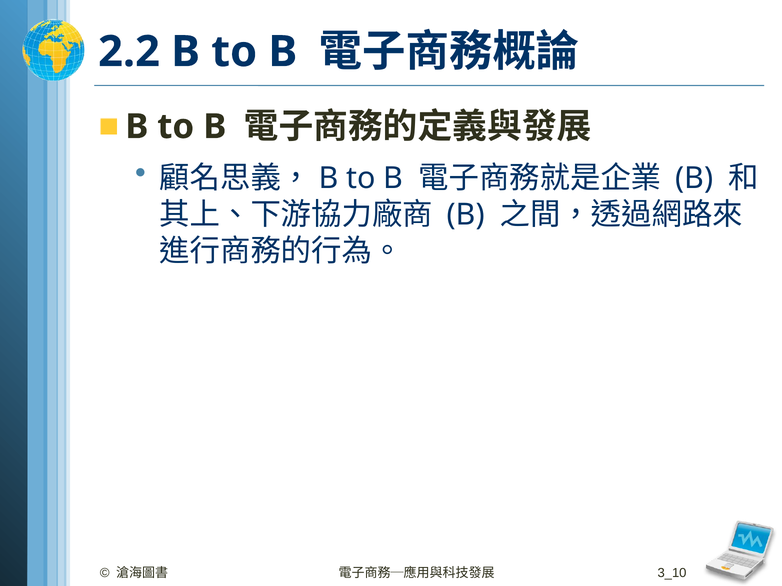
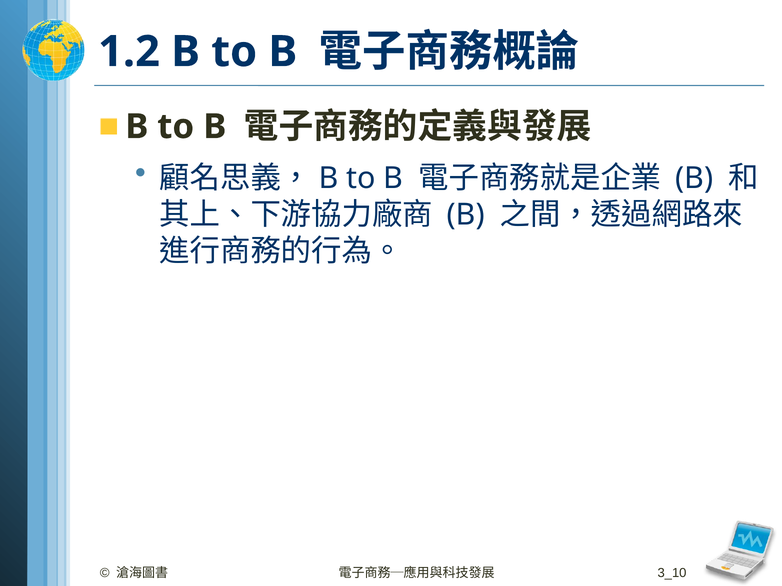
2.2: 2.2 -> 1.2 (129, 52)
